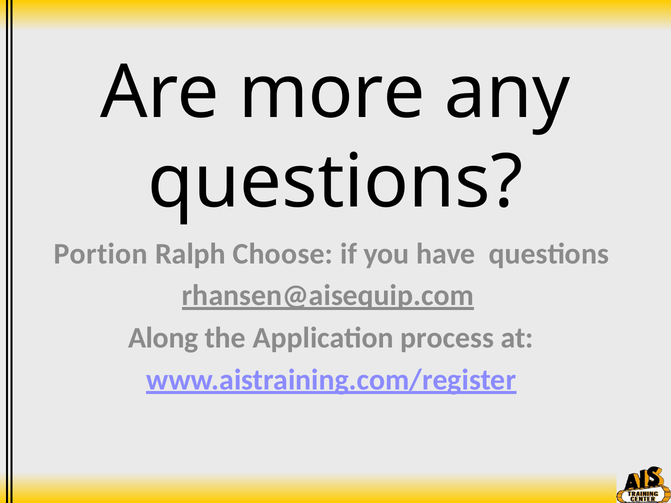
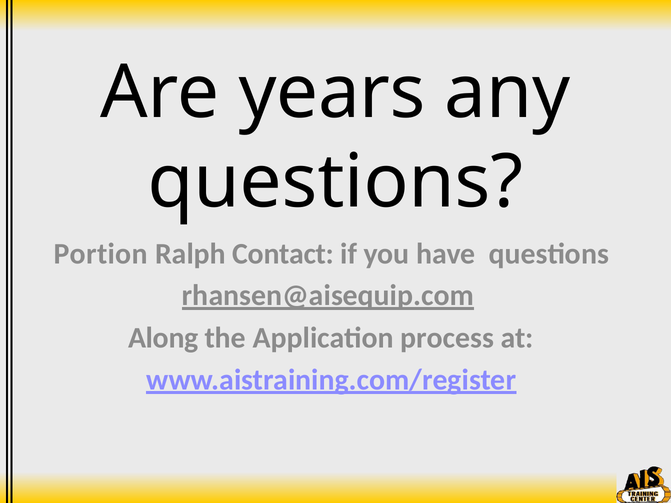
more: more -> years (332, 93)
Choose: Choose -> Contact (283, 254)
